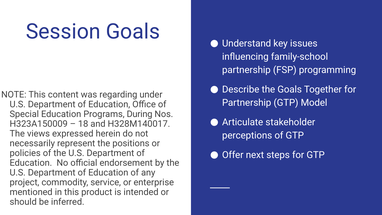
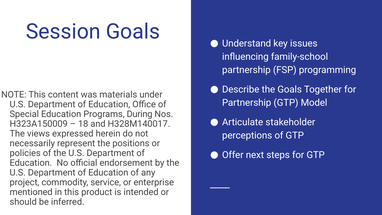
regarding: regarding -> materials (118, 95)
